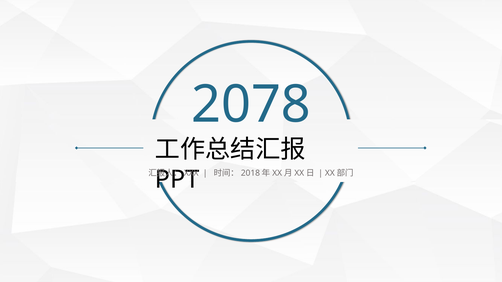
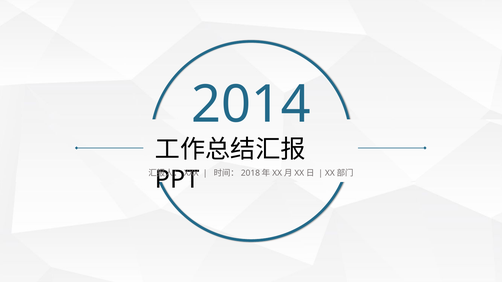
2078: 2078 -> 2014 (251, 105)
